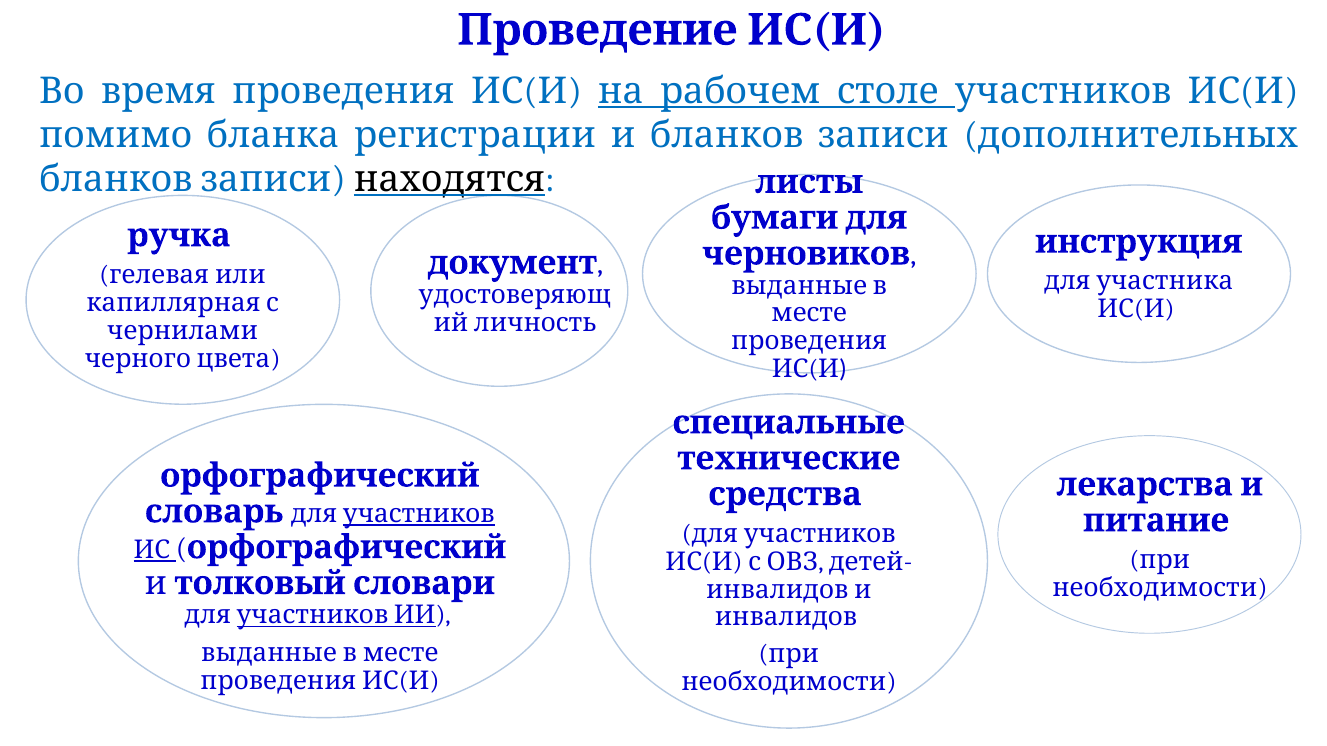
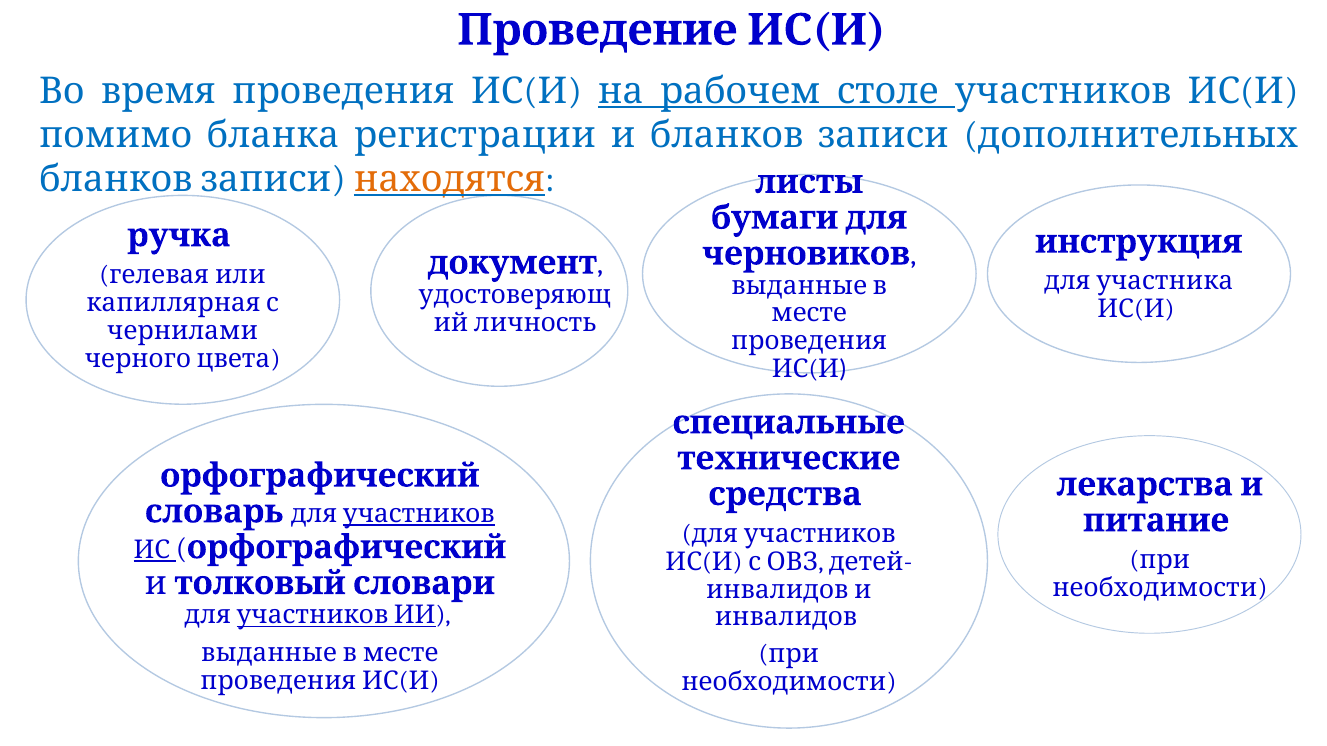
находятся colour: black -> orange (449, 179)
